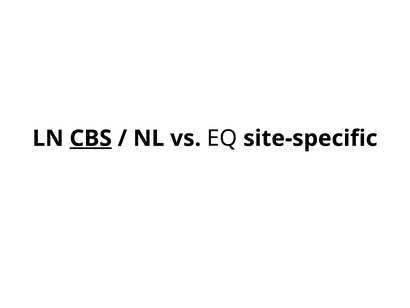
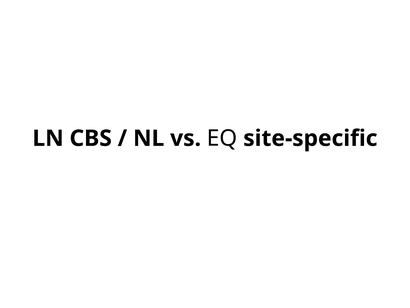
CBS underline: present -> none (91, 138)
